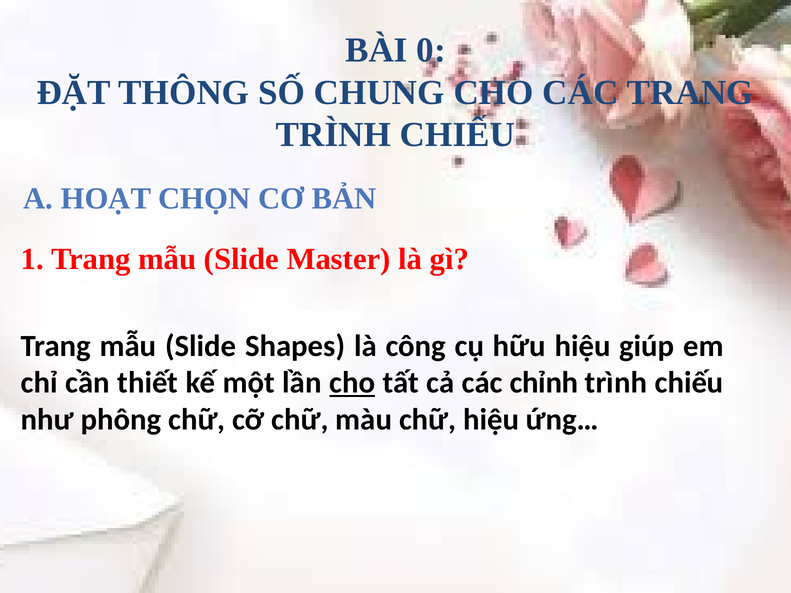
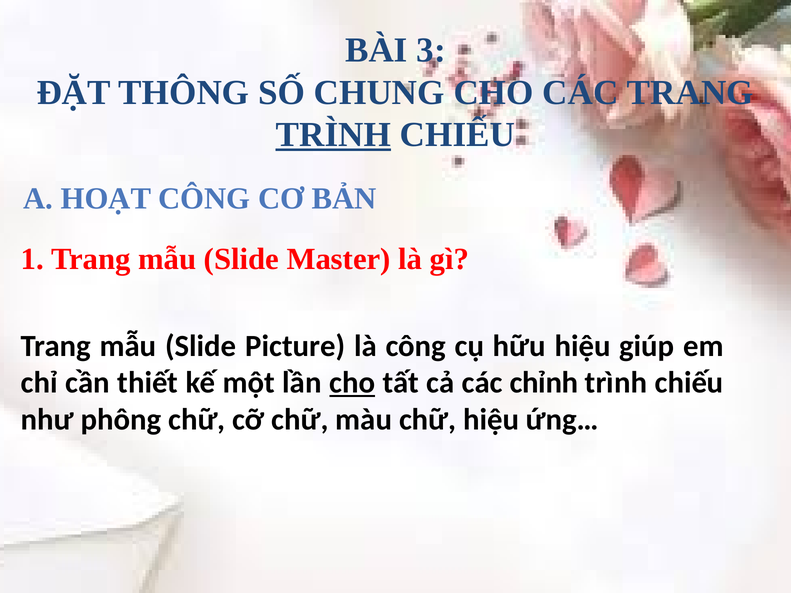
0: 0 -> 3 (431, 50)
TRÌNH underline: none -> present (333, 135)
HOẠT CHỌN: CHỌN -> CÔNG (204, 199)
Shapes: Shapes -> Picture (295, 346)
